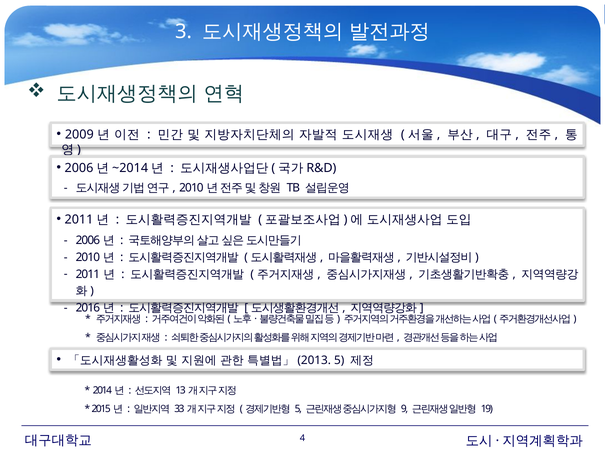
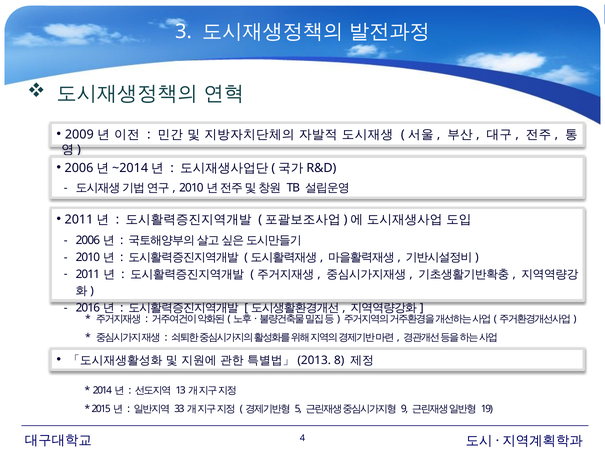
5: 5 -> 8 (339, 360)
